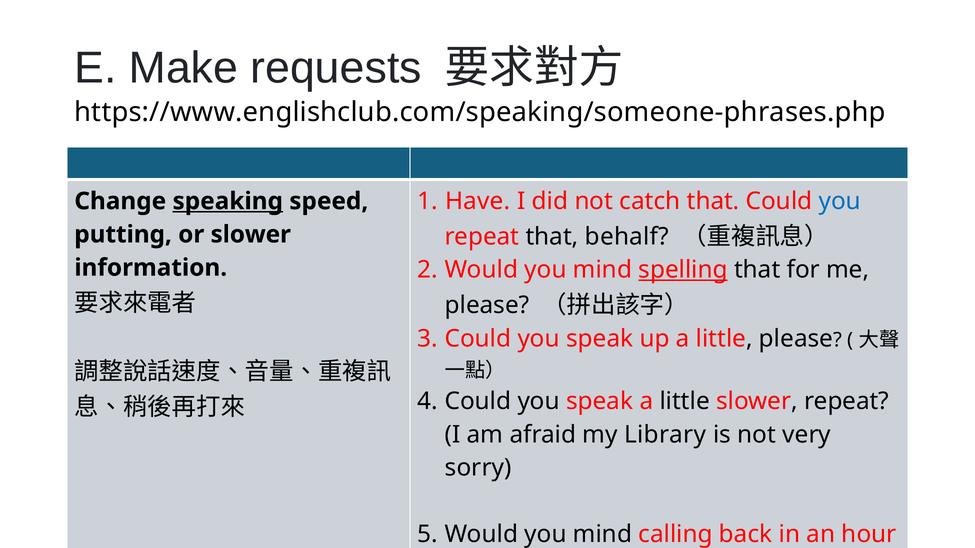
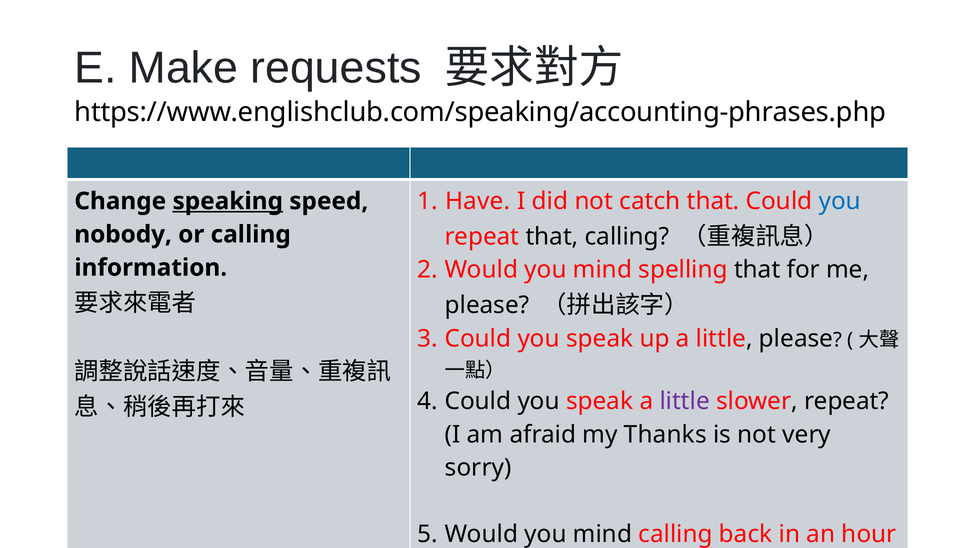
https://www.englishclub.com/speaking/someone-phrases.php: https://www.englishclub.com/speaking/someone-phrases.php -> https://www.englishclub.com/speaking/accounting-phrases.php (480, 112)
that behalf: behalf -> calling (627, 237)
putting: putting -> nobody (123, 235)
or slower: slower -> calling (251, 235)
spelling underline: present -> none (683, 270)
little colour: black -> purple (685, 402)
Library: Library -> Thanks (665, 435)
